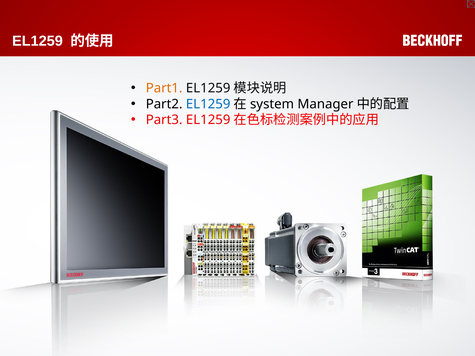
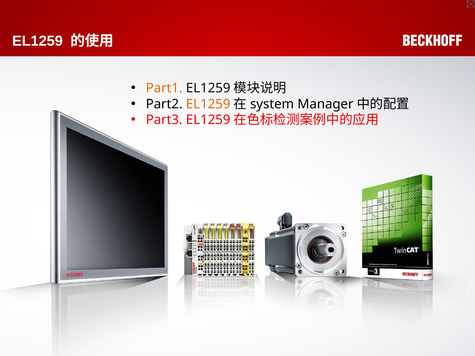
EL1259 colour: blue -> orange (208, 104)
